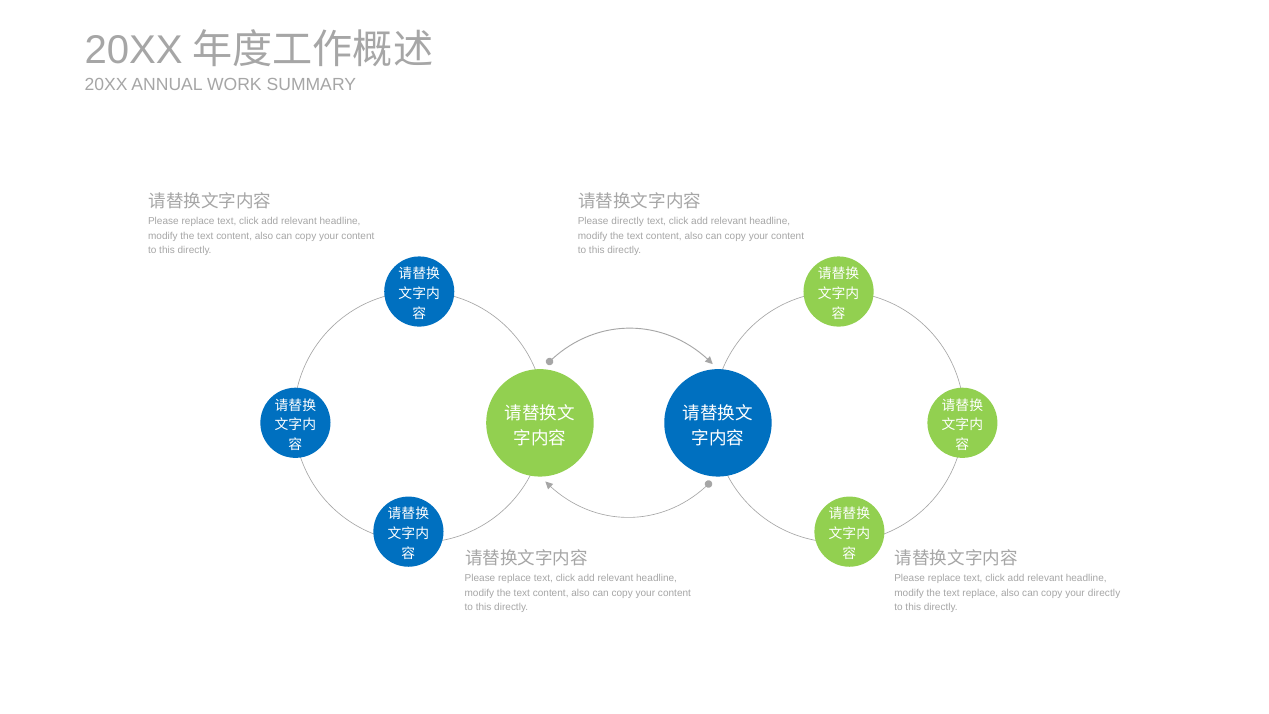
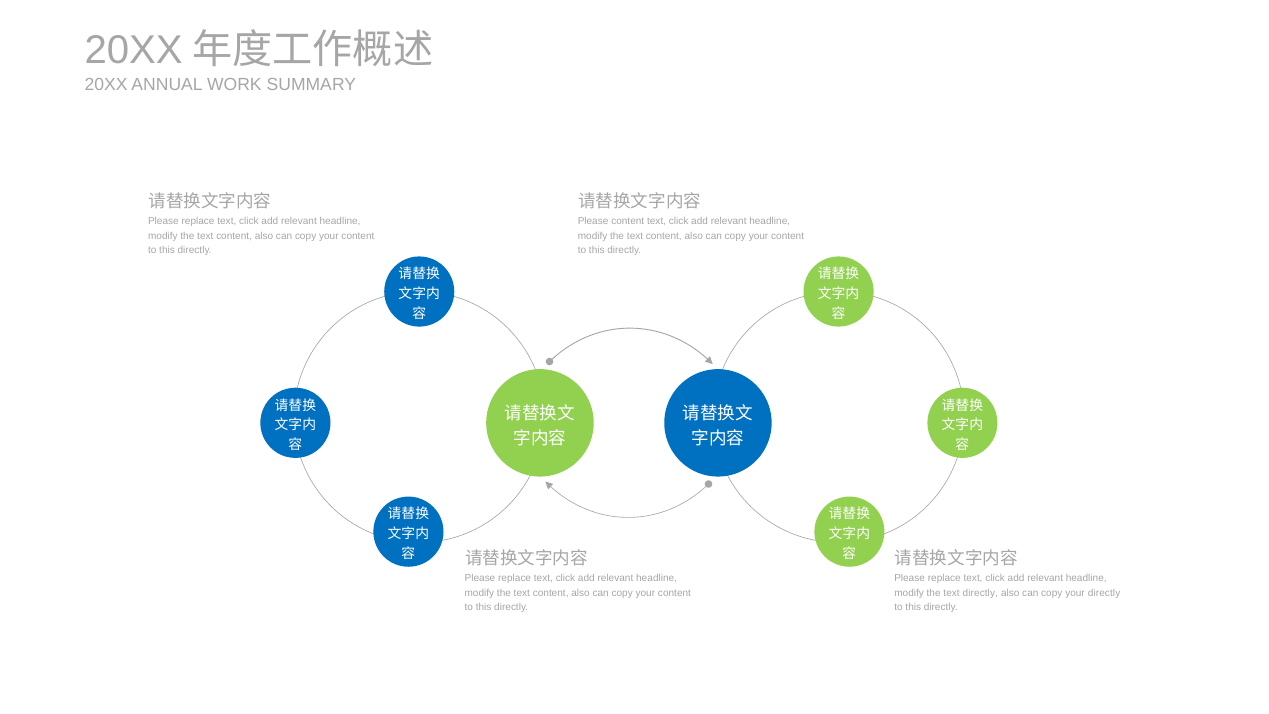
Please directly: directly -> content (628, 222)
text replace: replace -> directly (980, 593)
